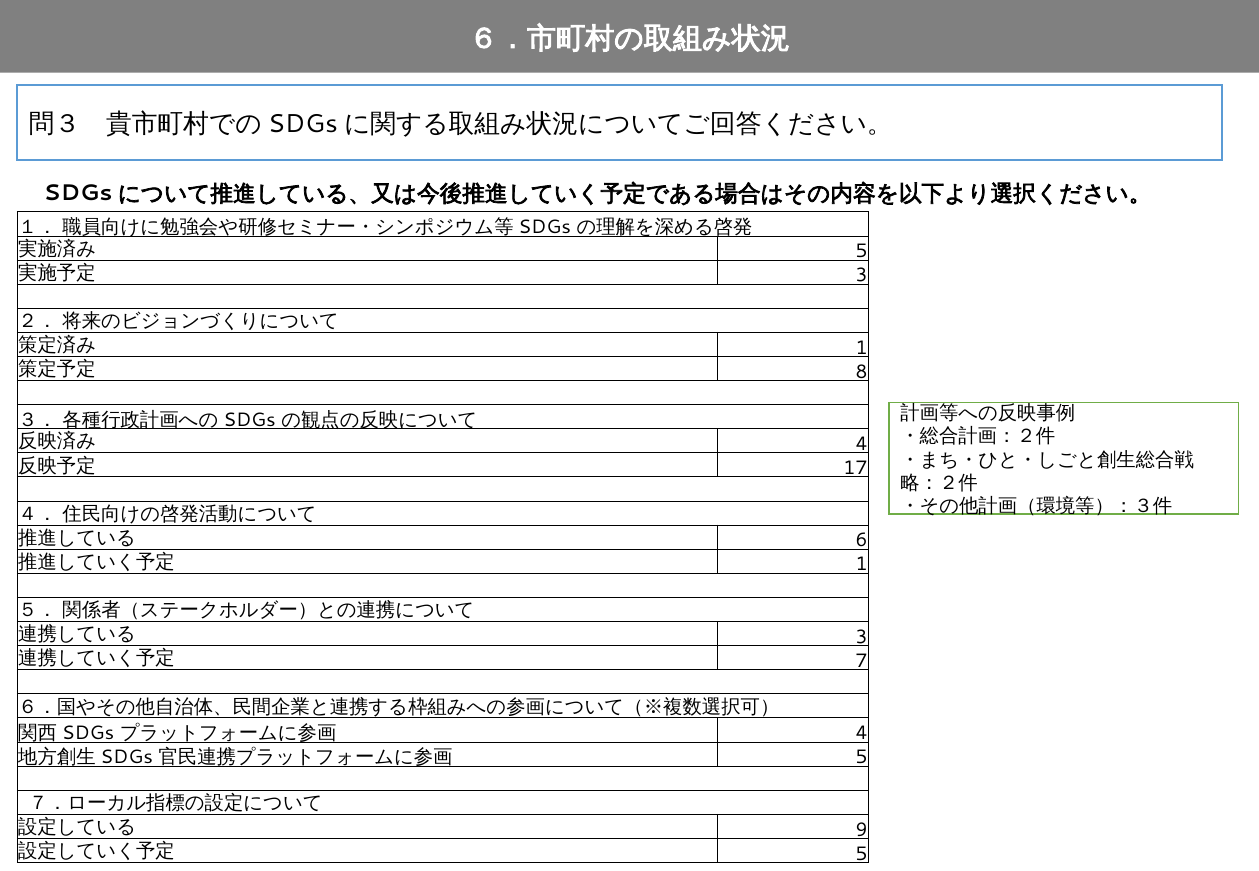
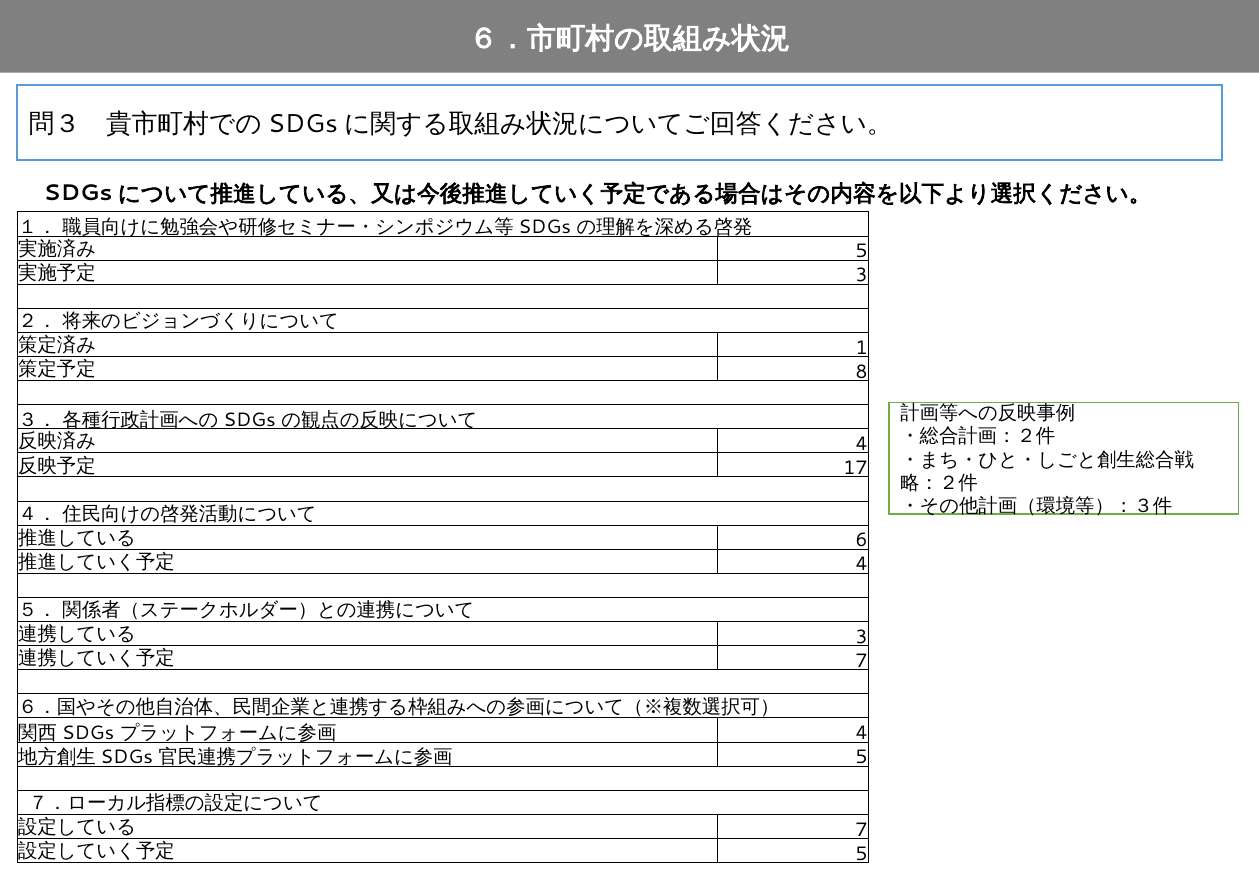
1: 1 -> 4 (861, 565)
9: 9 -> 7 (861, 830)
